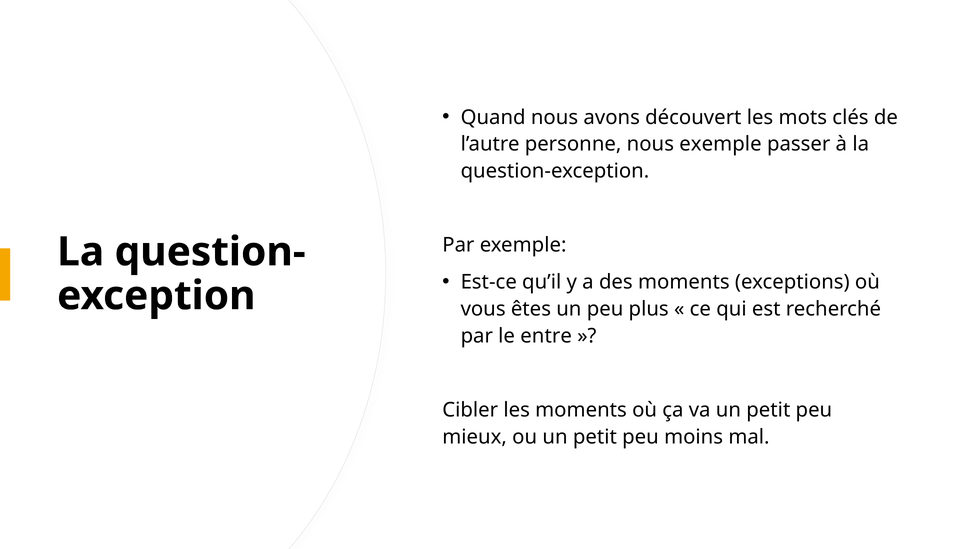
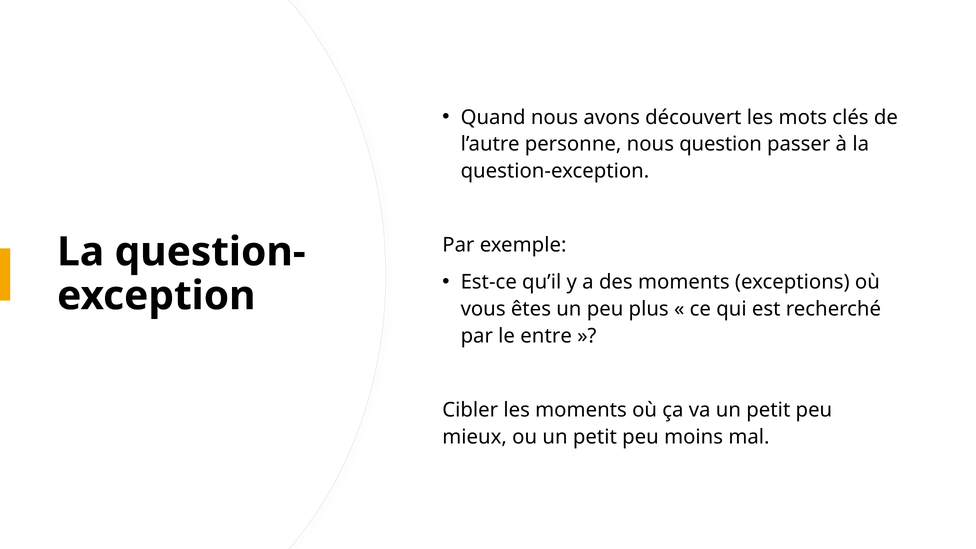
nous exemple: exemple -> question (721, 144)
